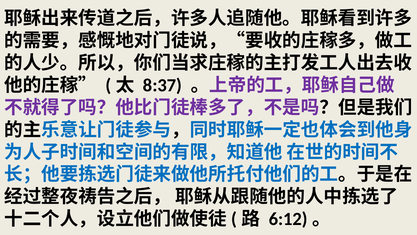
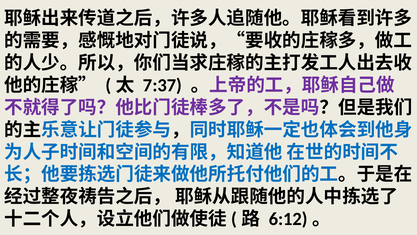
8:37: 8:37 -> 7:37 (162, 85)
